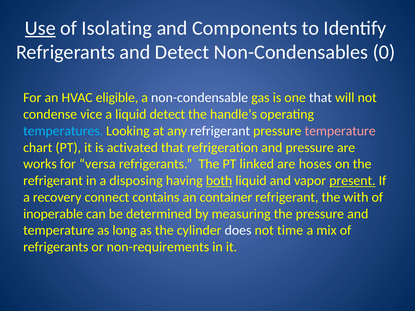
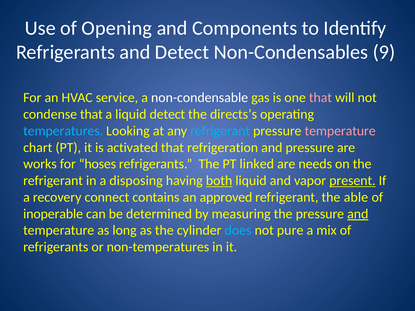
Use underline: present -> none (40, 28)
Isolating: Isolating -> Opening (117, 28)
0: 0 -> 9 (384, 52)
eligible: eligible -> service (117, 98)
that colour: white -> pink (320, 98)
condense vice: vice -> that (91, 114)
handle’s: handle’s -> directs’s (234, 114)
refrigerant colour: white -> light blue (220, 131)
versa: versa -> hoses (97, 164)
hoses: hoses -> needs (315, 164)
container: container -> approved (226, 197)
with: with -> able (356, 197)
and underline: none -> present (358, 214)
does colour: white -> light blue (238, 231)
time: time -> pure (290, 231)
non-requirements: non-requirements -> non-temperatures (158, 247)
